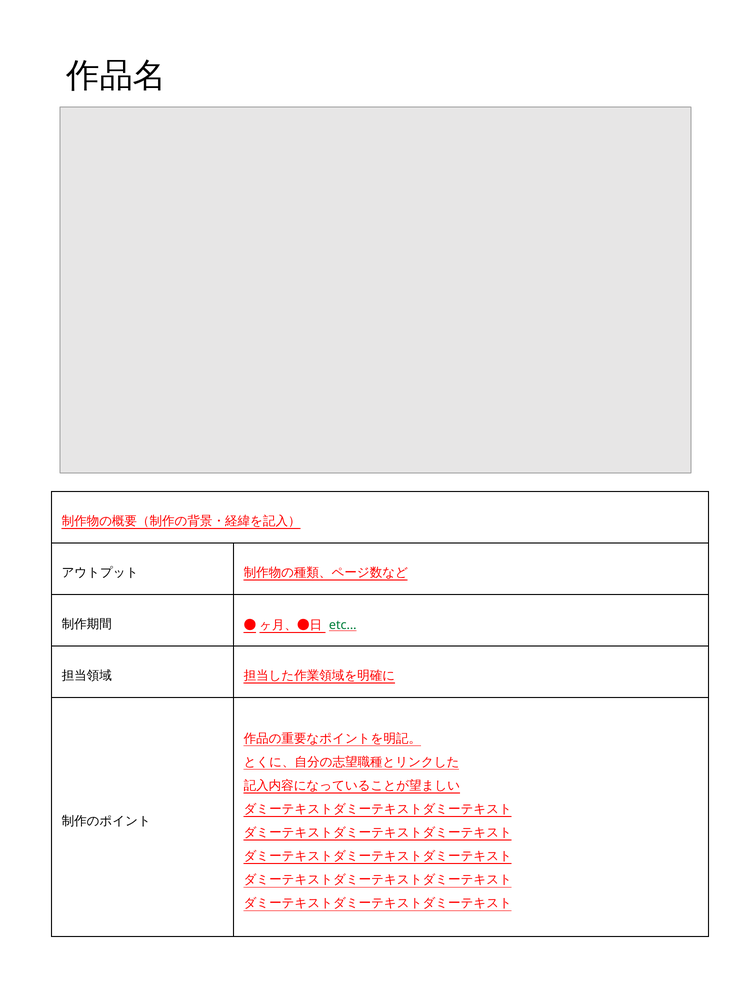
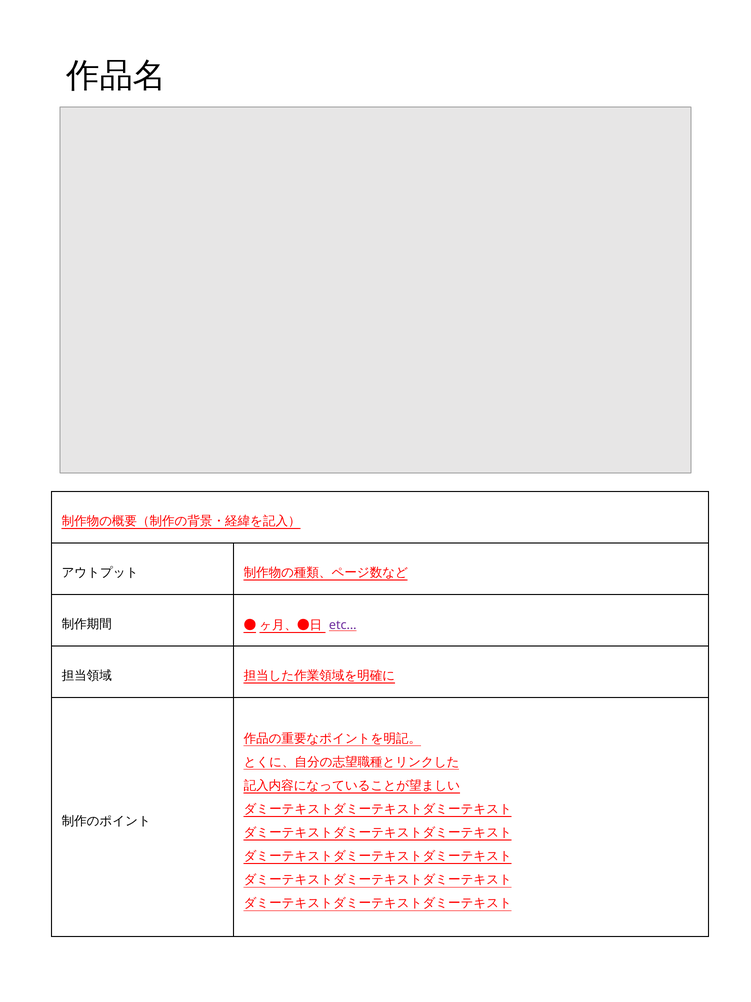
etc colour: green -> purple (343, 625)
